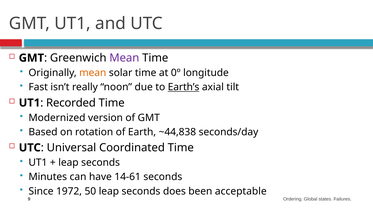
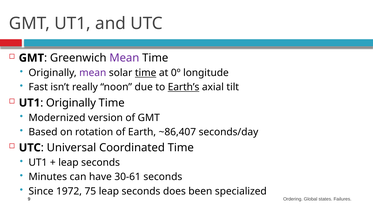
mean colour: orange -> purple (93, 73)
time underline: none -> present (146, 73)
Recorded: Recorded -> Originally (71, 103)
~44,838: ~44,838 -> ~86,407 (177, 132)
14-61: 14-61 -> 30-61 (128, 177)
50: 50 -> 75 (90, 191)
acceptable: acceptable -> specialized (241, 191)
